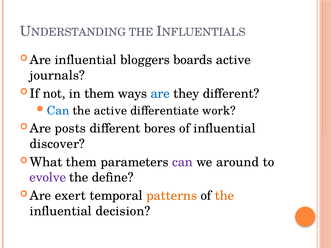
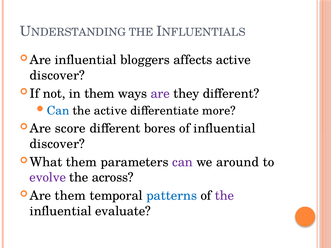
boards: boards -> affects (193, 60)
journals: journals -> discover (57, 75)
are colour: blue -> purple (160, 94)
work: work -> more (219, 111)
posts: posts -> score (70, 129)
define: define -> across (113, 178)
exert: exert -> them (70, 196)
patterns colour: orange -> blue (172, 196)
the colour: orange -> purple (224, 196)
decision: decision -> evaluate (123, 211)
